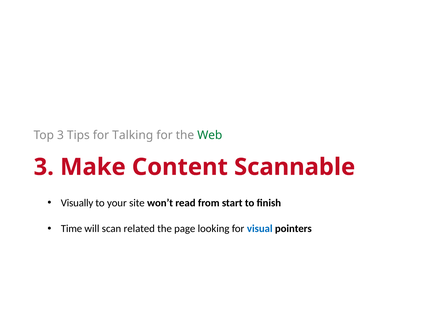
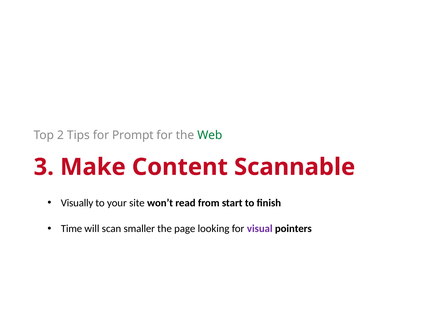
Top 3: 3 -> 2 (60, 135)
Talking: Talking -> Prompt (133, 135)
related: related -> smaller (139, 229)
visual colour: blue -> purple (260, 229)
